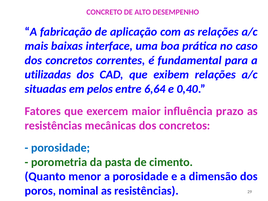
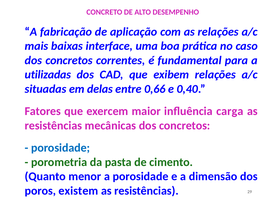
pelos: pelos -> delas (100, 89)
6,64: 6,64 -> 0,66 (155, 89)
prazo: prazo -> carga (230, 111)
nominal: nominal -> existem (78, 191)
